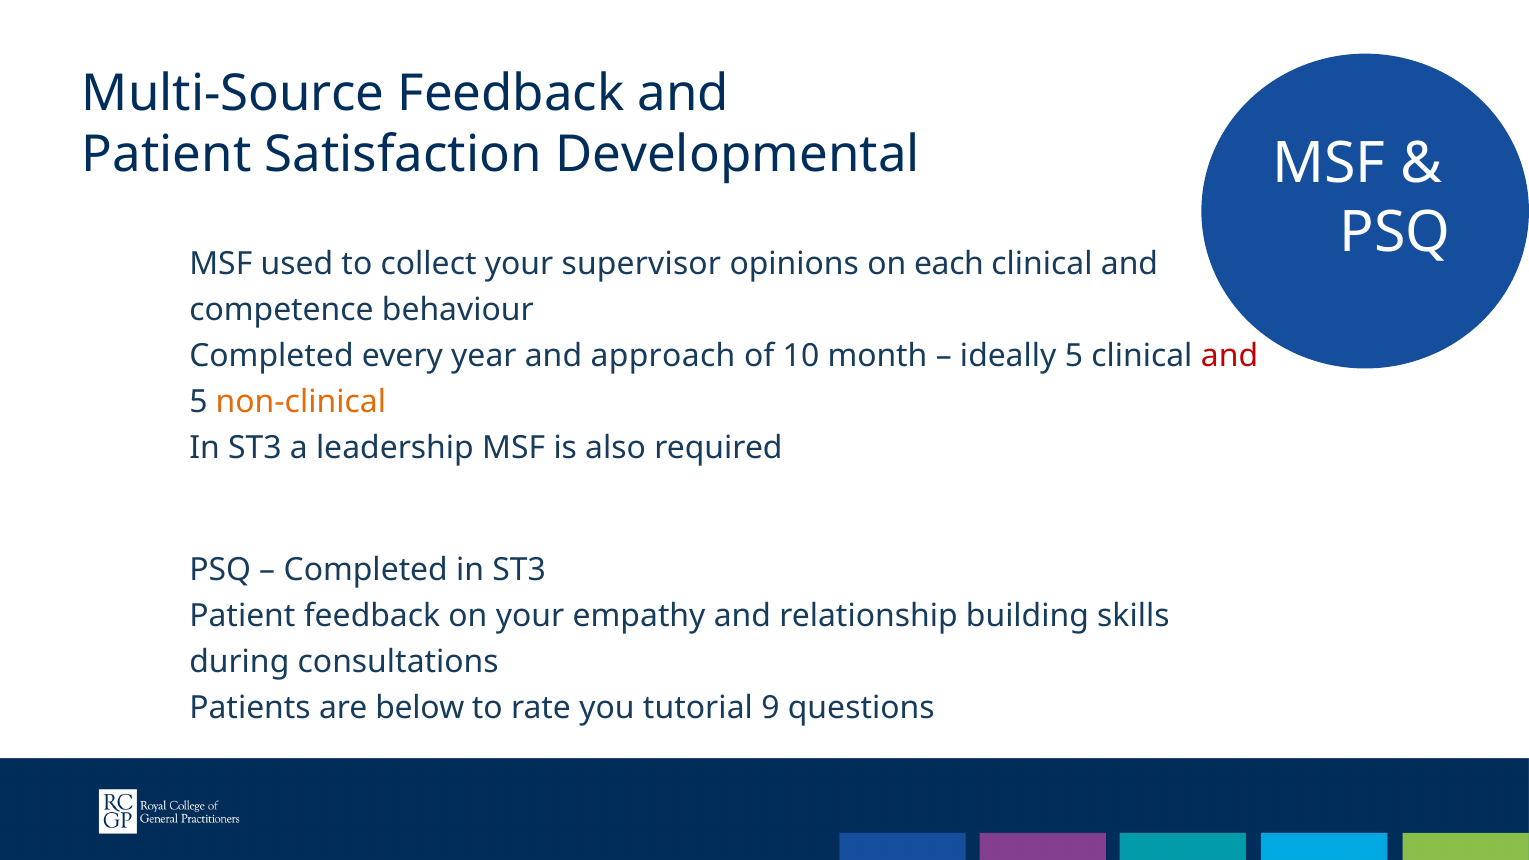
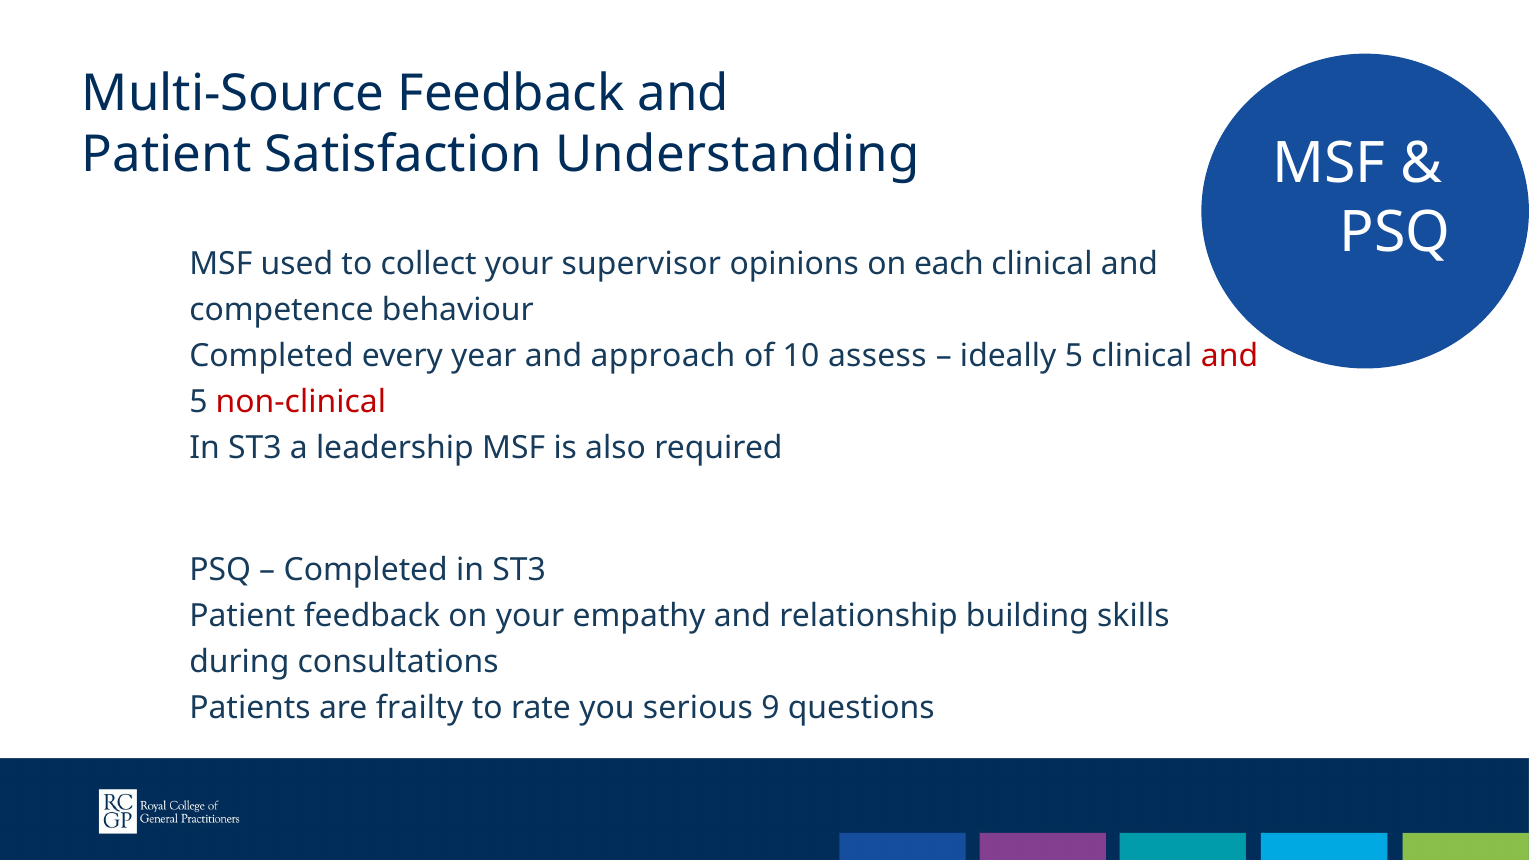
Developmental: Developmental -> Understanding (737, 155)
month: month -> assess (877, 356)
non-clinical colour: orange -> red (301, 402)
below: below -> frailty (420, 708)
tutorial: tutorial -> serious (698, 708)
